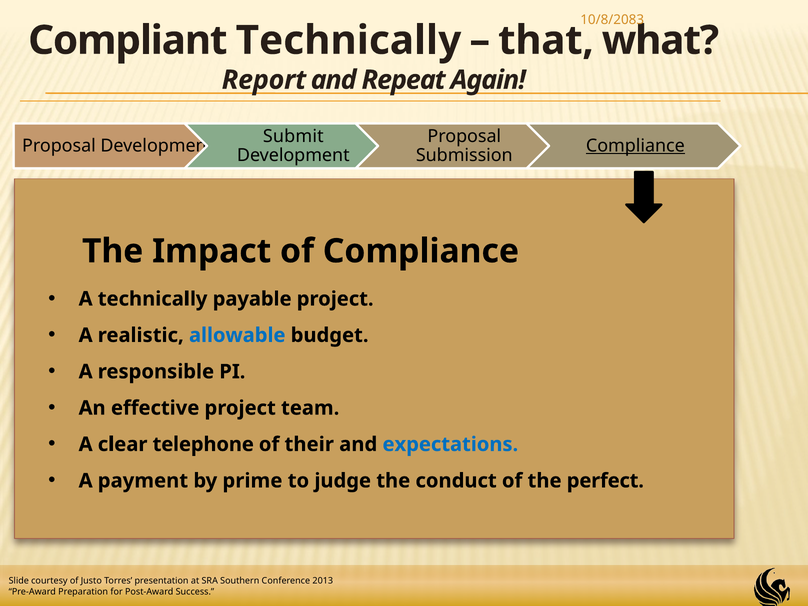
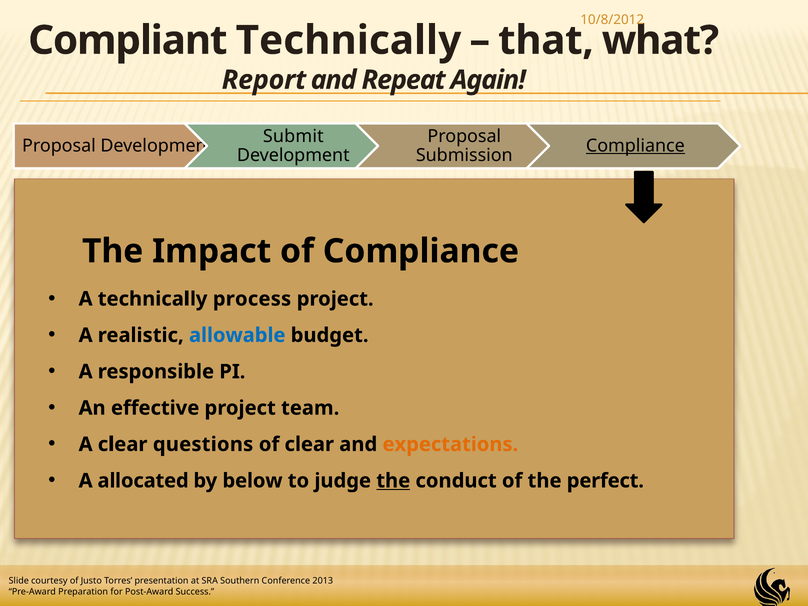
10/8/2083: 10/8/2083 -> 10/8/2012 (612, 20)
payable: payable -> process (252, 299)
telephone: telephone -> questions (203, 444)
of their: their -> clear (309, 444)
expectations colour: blue -> orange (450, 444)
payment: payment -> allocated (143, 481)
prime: prime -> below (253, 481)
the underline: none -> present (393, 481)
